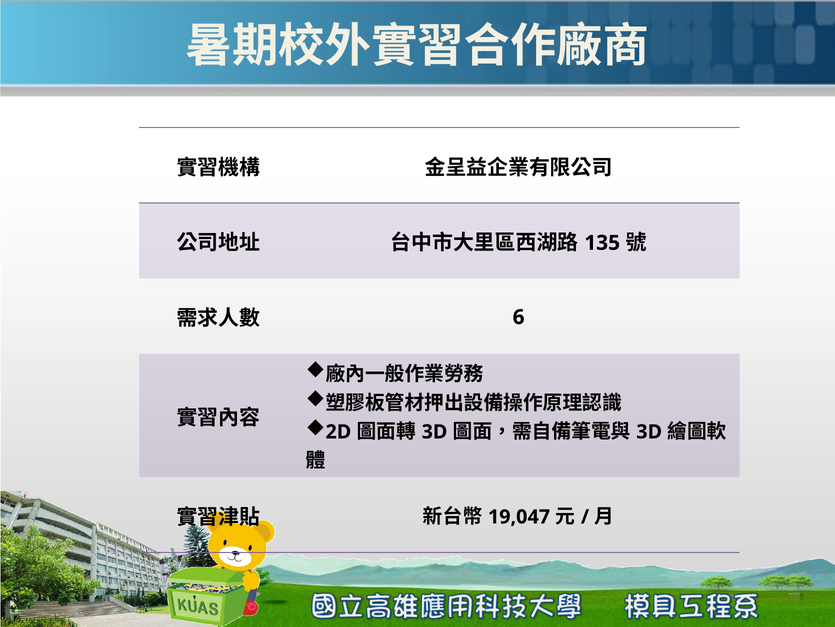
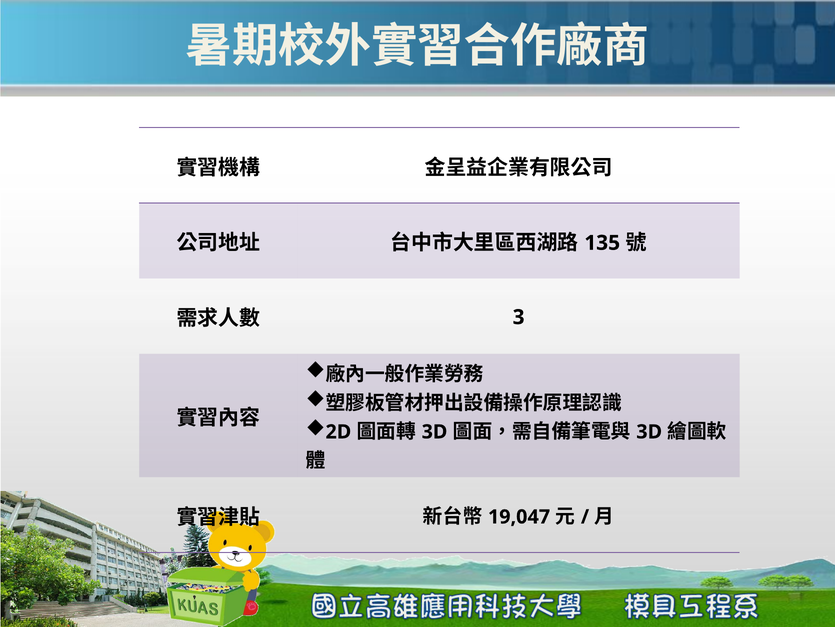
6: 6 -> 3 (519, 317)
